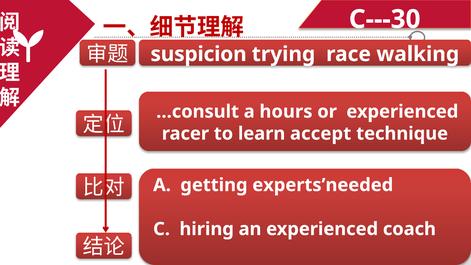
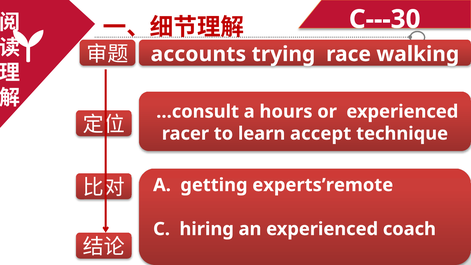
suspicion: suspicion -> accounts (198, 54)
experts’needed: experts’needed -> experts’remote (323, 185)
